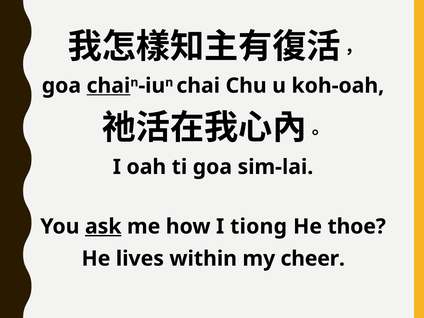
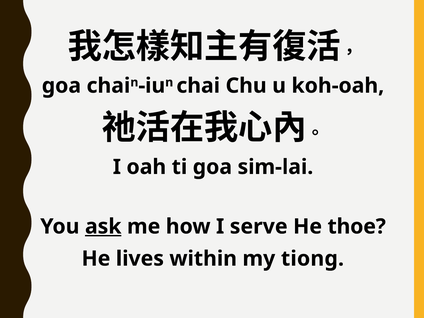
chai underline: present -> none (108, 86)
tiong: tiong -> serve (259, 227)
cheer: cheer -> tiong (312, 259)
